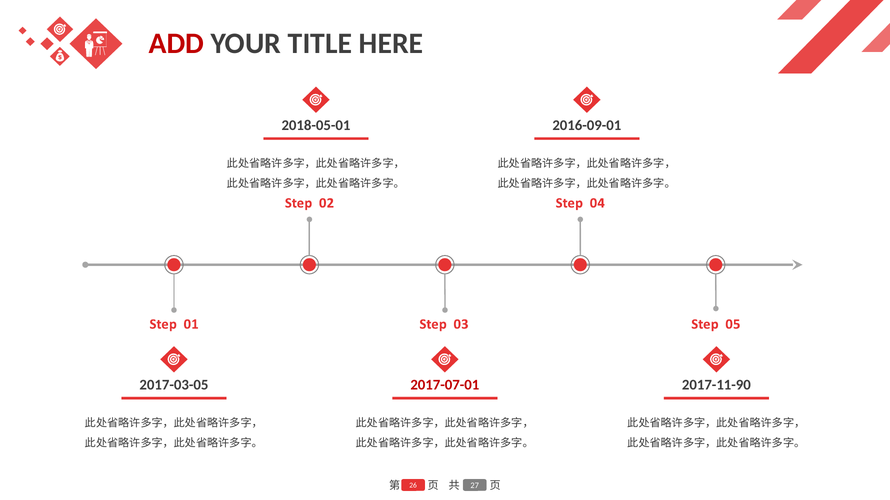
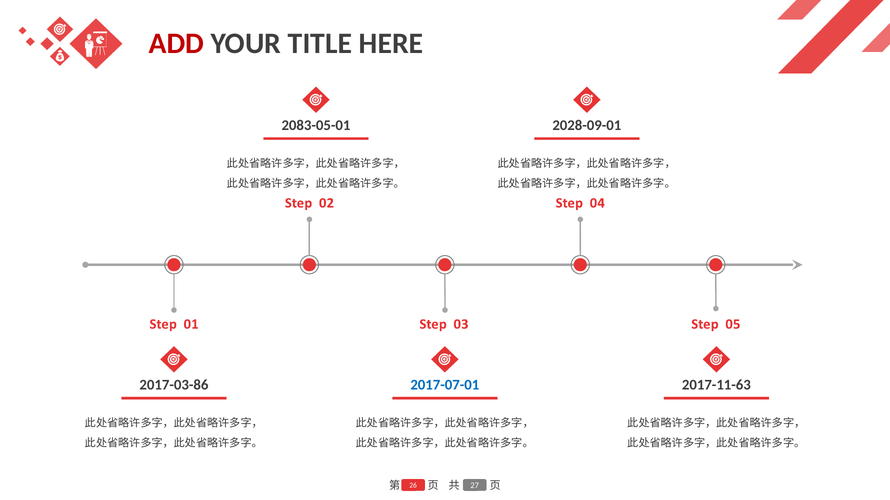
2018-05-01: 2018-05-01 -> 2083-05-01 (316, 125)
2016-09-01: 2016-09-01 -> 2028-09-01 (587, 125)
2017-03-05: 2017-03-05 -> 2017-03-86 (174, 385)
2017-07-01 colour: red -> blue (445, 385)
2017-11-90: 2017-11-90 -> 2017-11-63 (716, 385)
